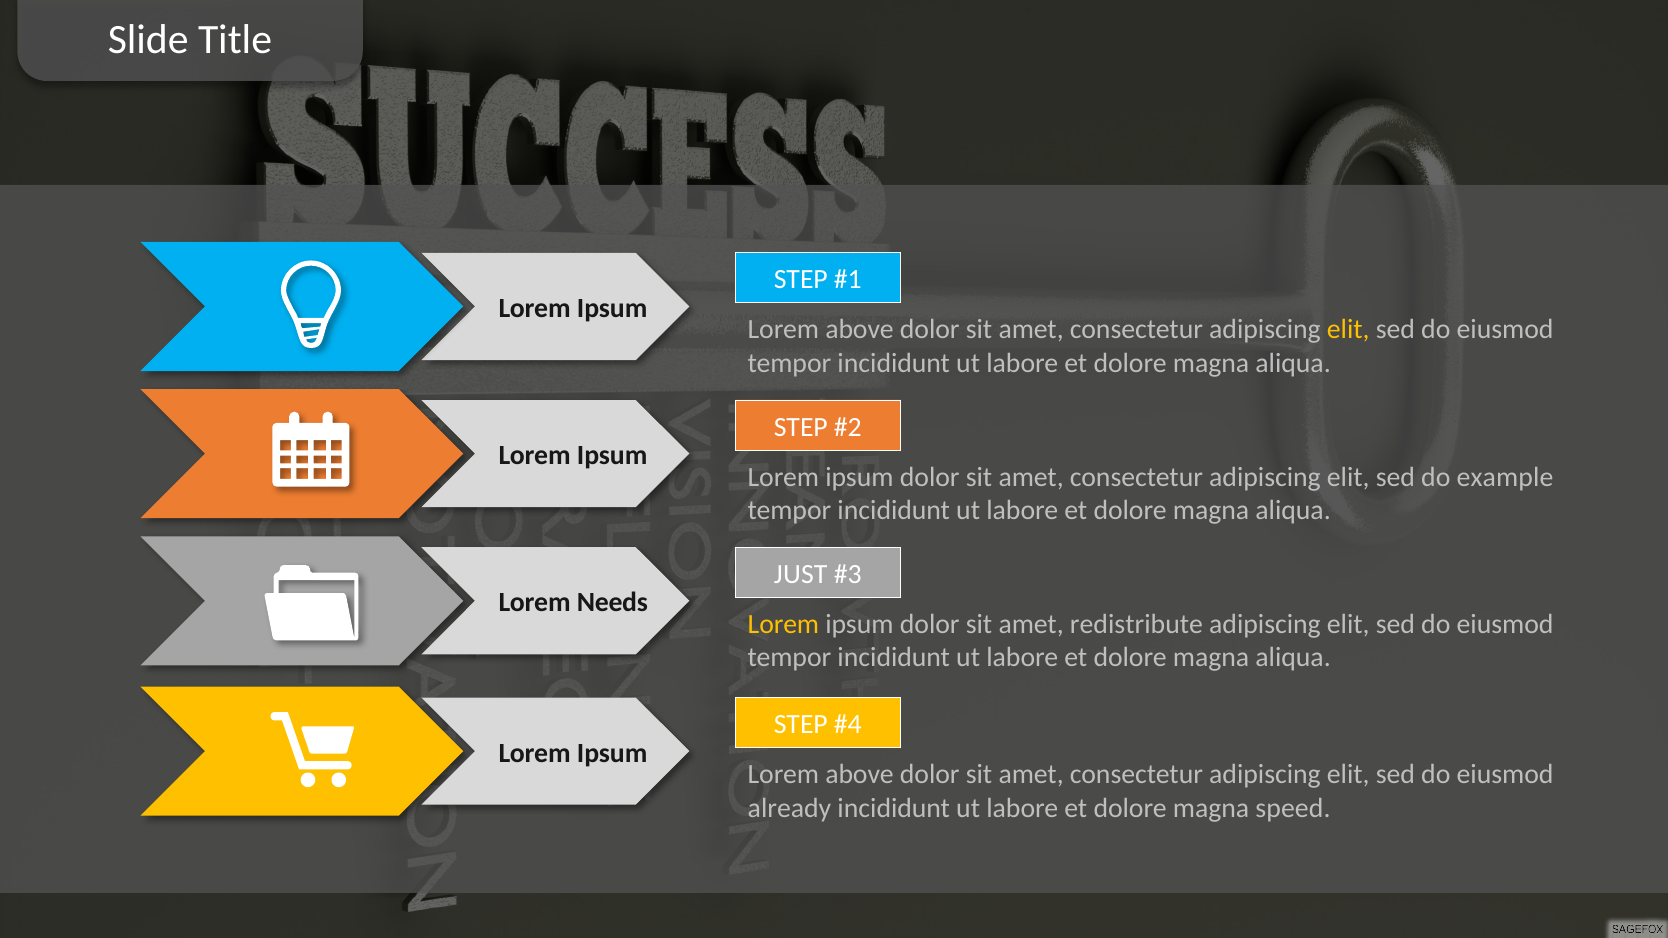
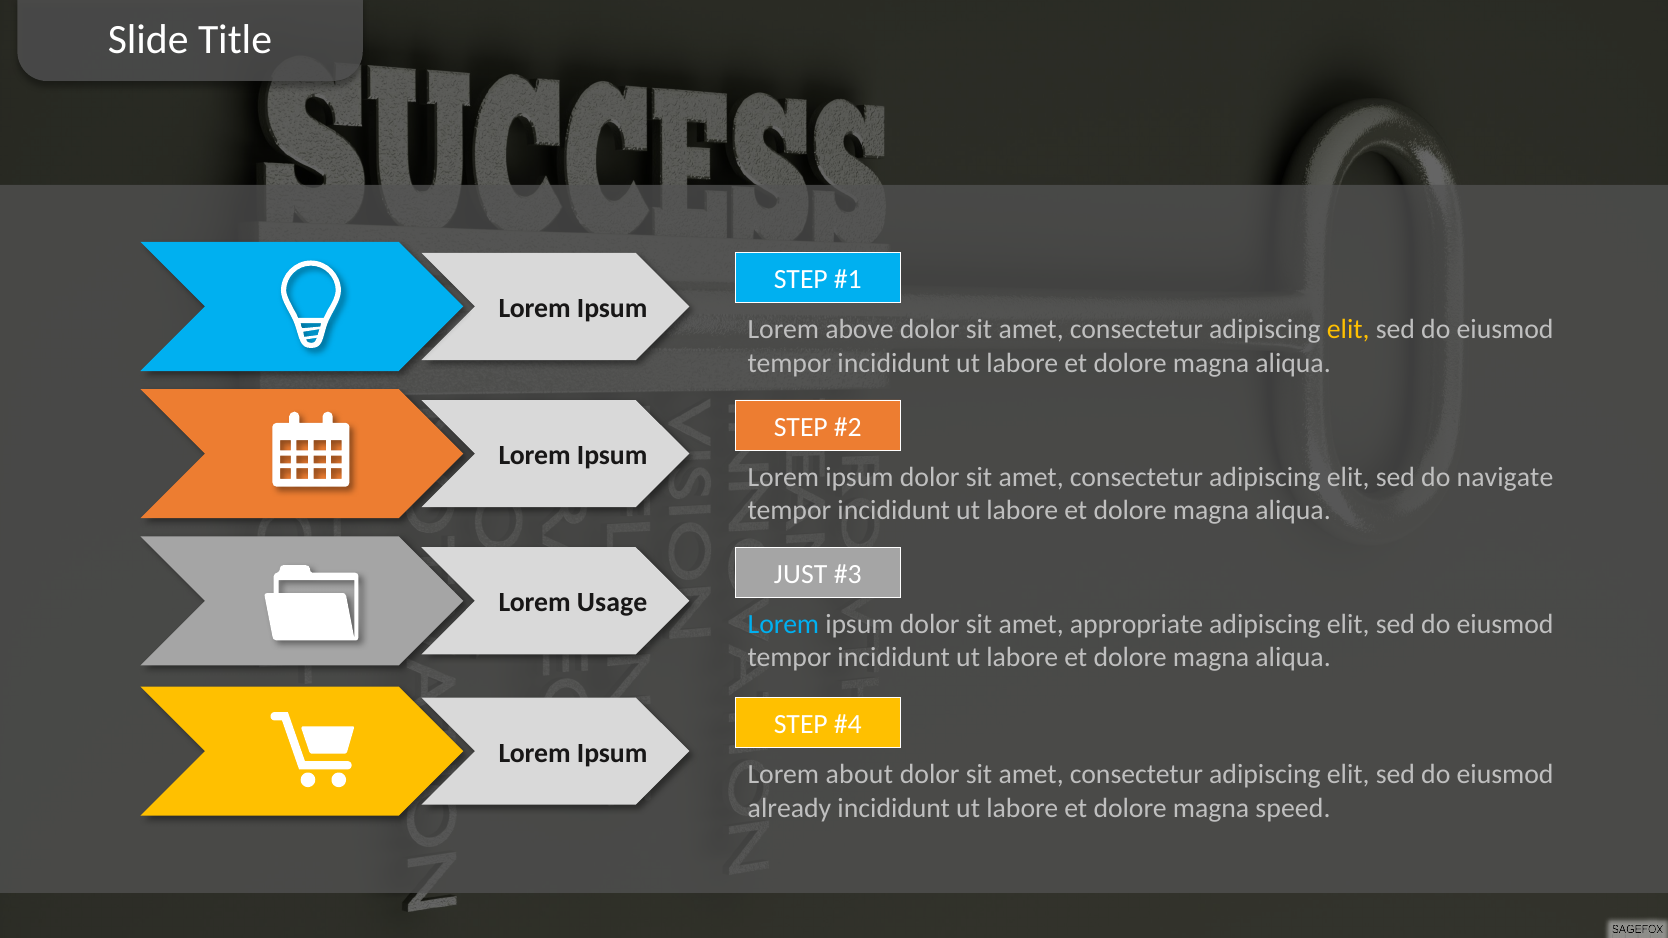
example: example -> navigate (1505, 477)
Needs: Needs -> Usage (612, 603)
Lorem colour: yellow -> light blue (783, 624)
redistribute: redistribute -> appropriate (1137, 624)
above: above -> about (859, 775)
